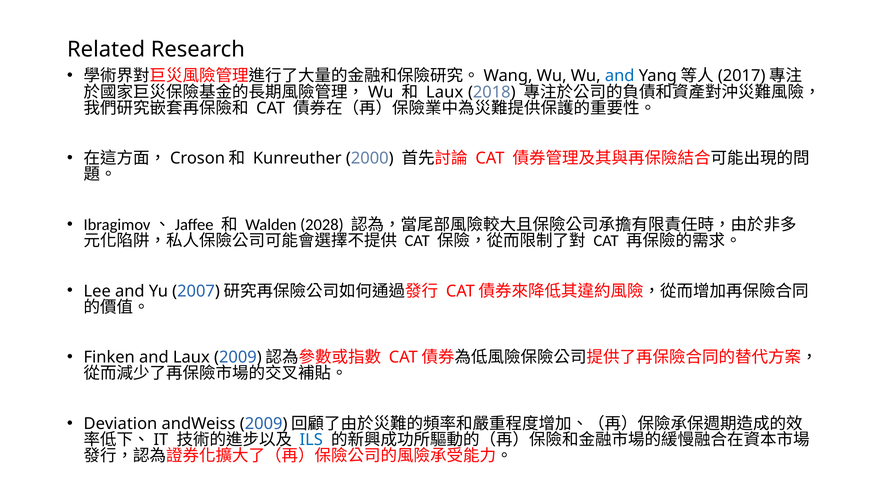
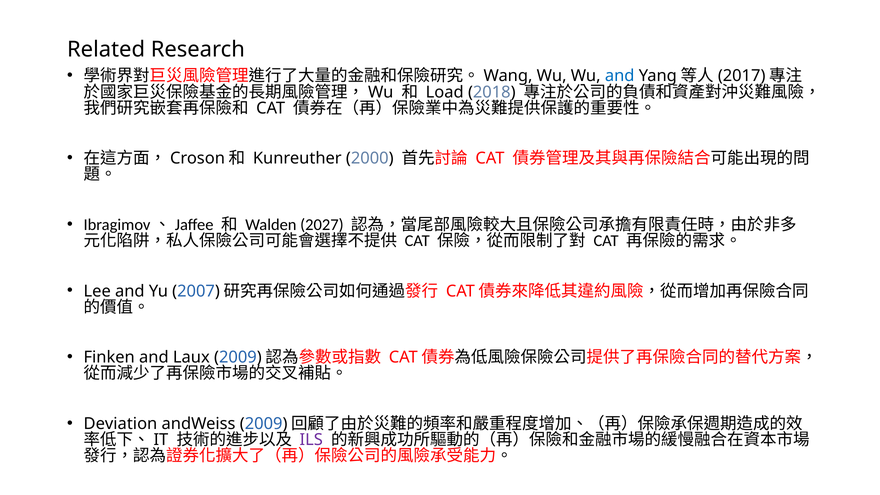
Laux: Laux -> Load (445, 92)
2028: 2028 -> 2027 (322, 225)
ILS colour: blue -> purple (311, 440)
